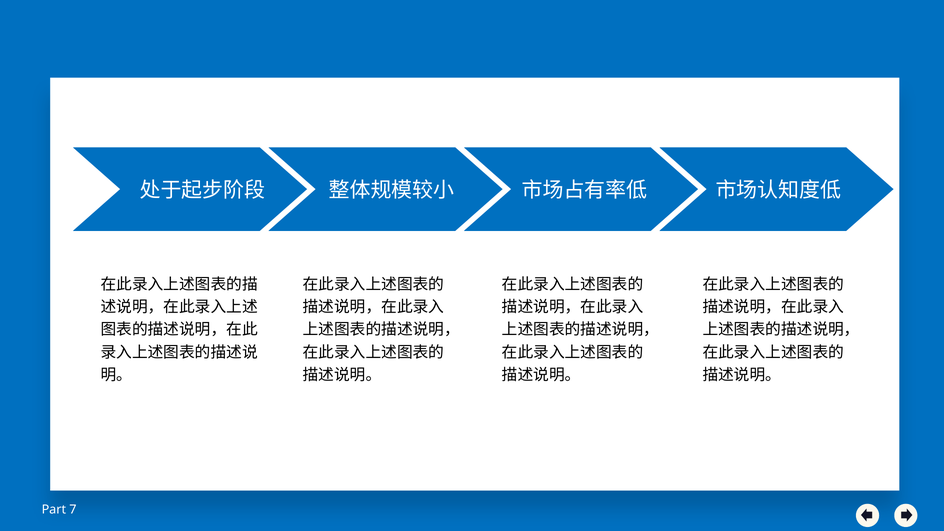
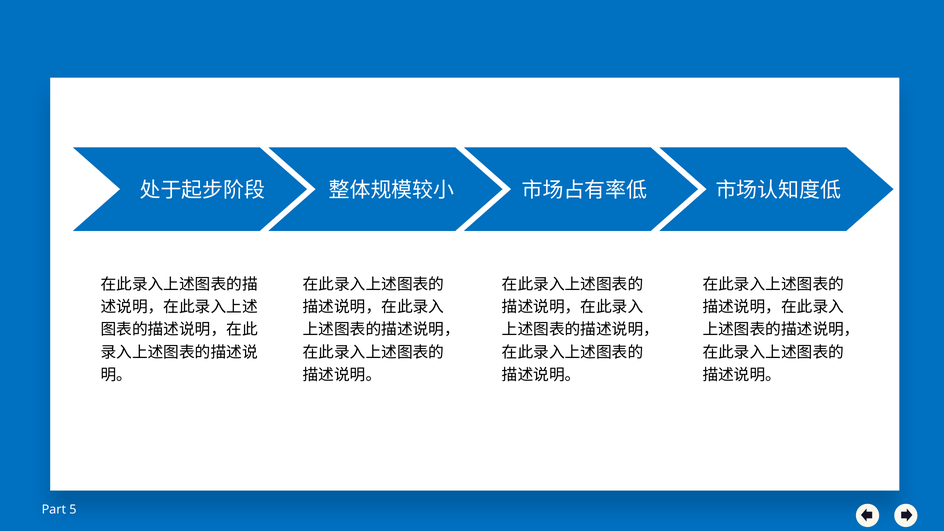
7: 7 -> 5 (73, 510)
